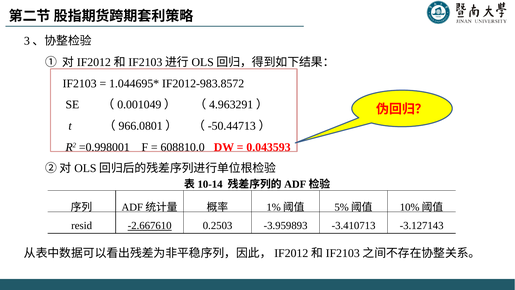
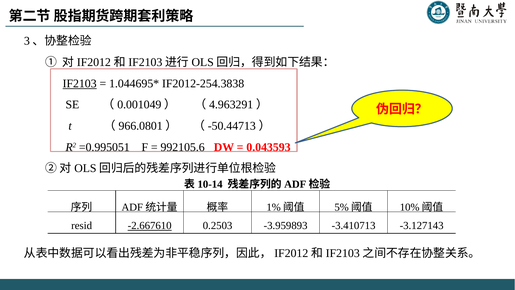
IF2103 underline: none -> present (80, 83)
IF2012-983.8572: IF2012-983.8572 -> IF2012-254.3838 (203, 83)
=0.998001: =0.998001 -> =0.995051 (104, 147)
608810.0: 608810.0 -> 992105.6 (183, 147)
